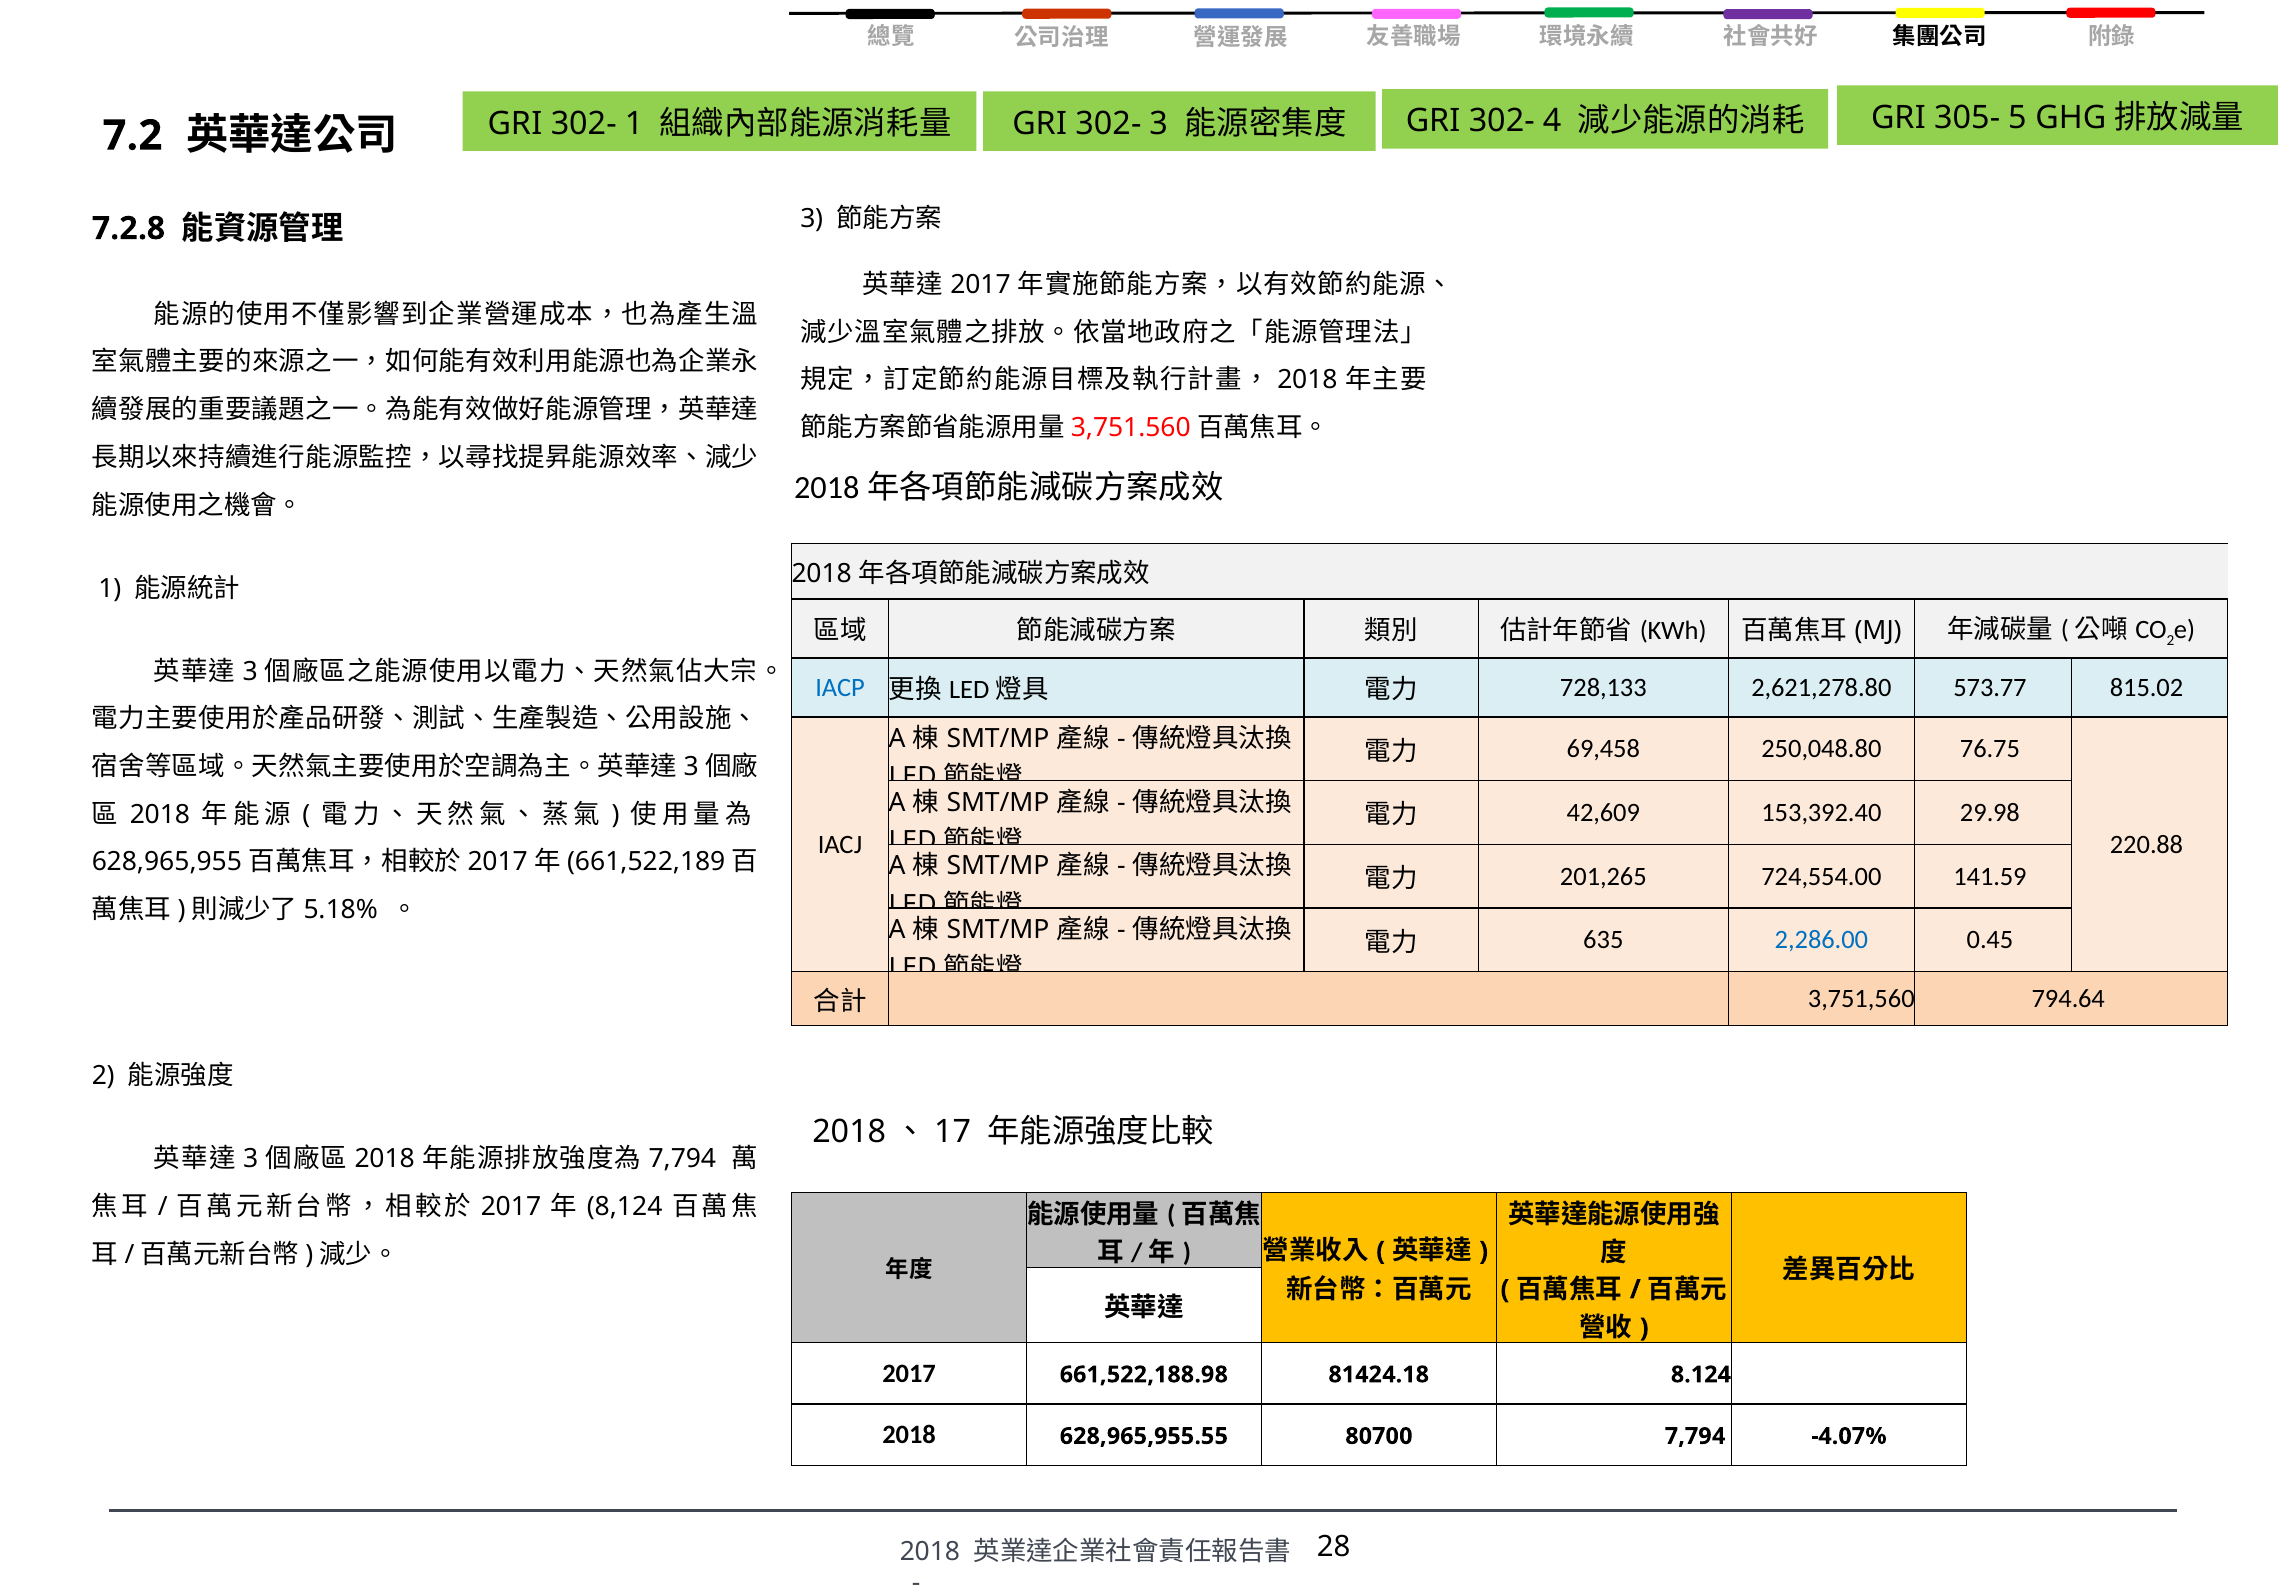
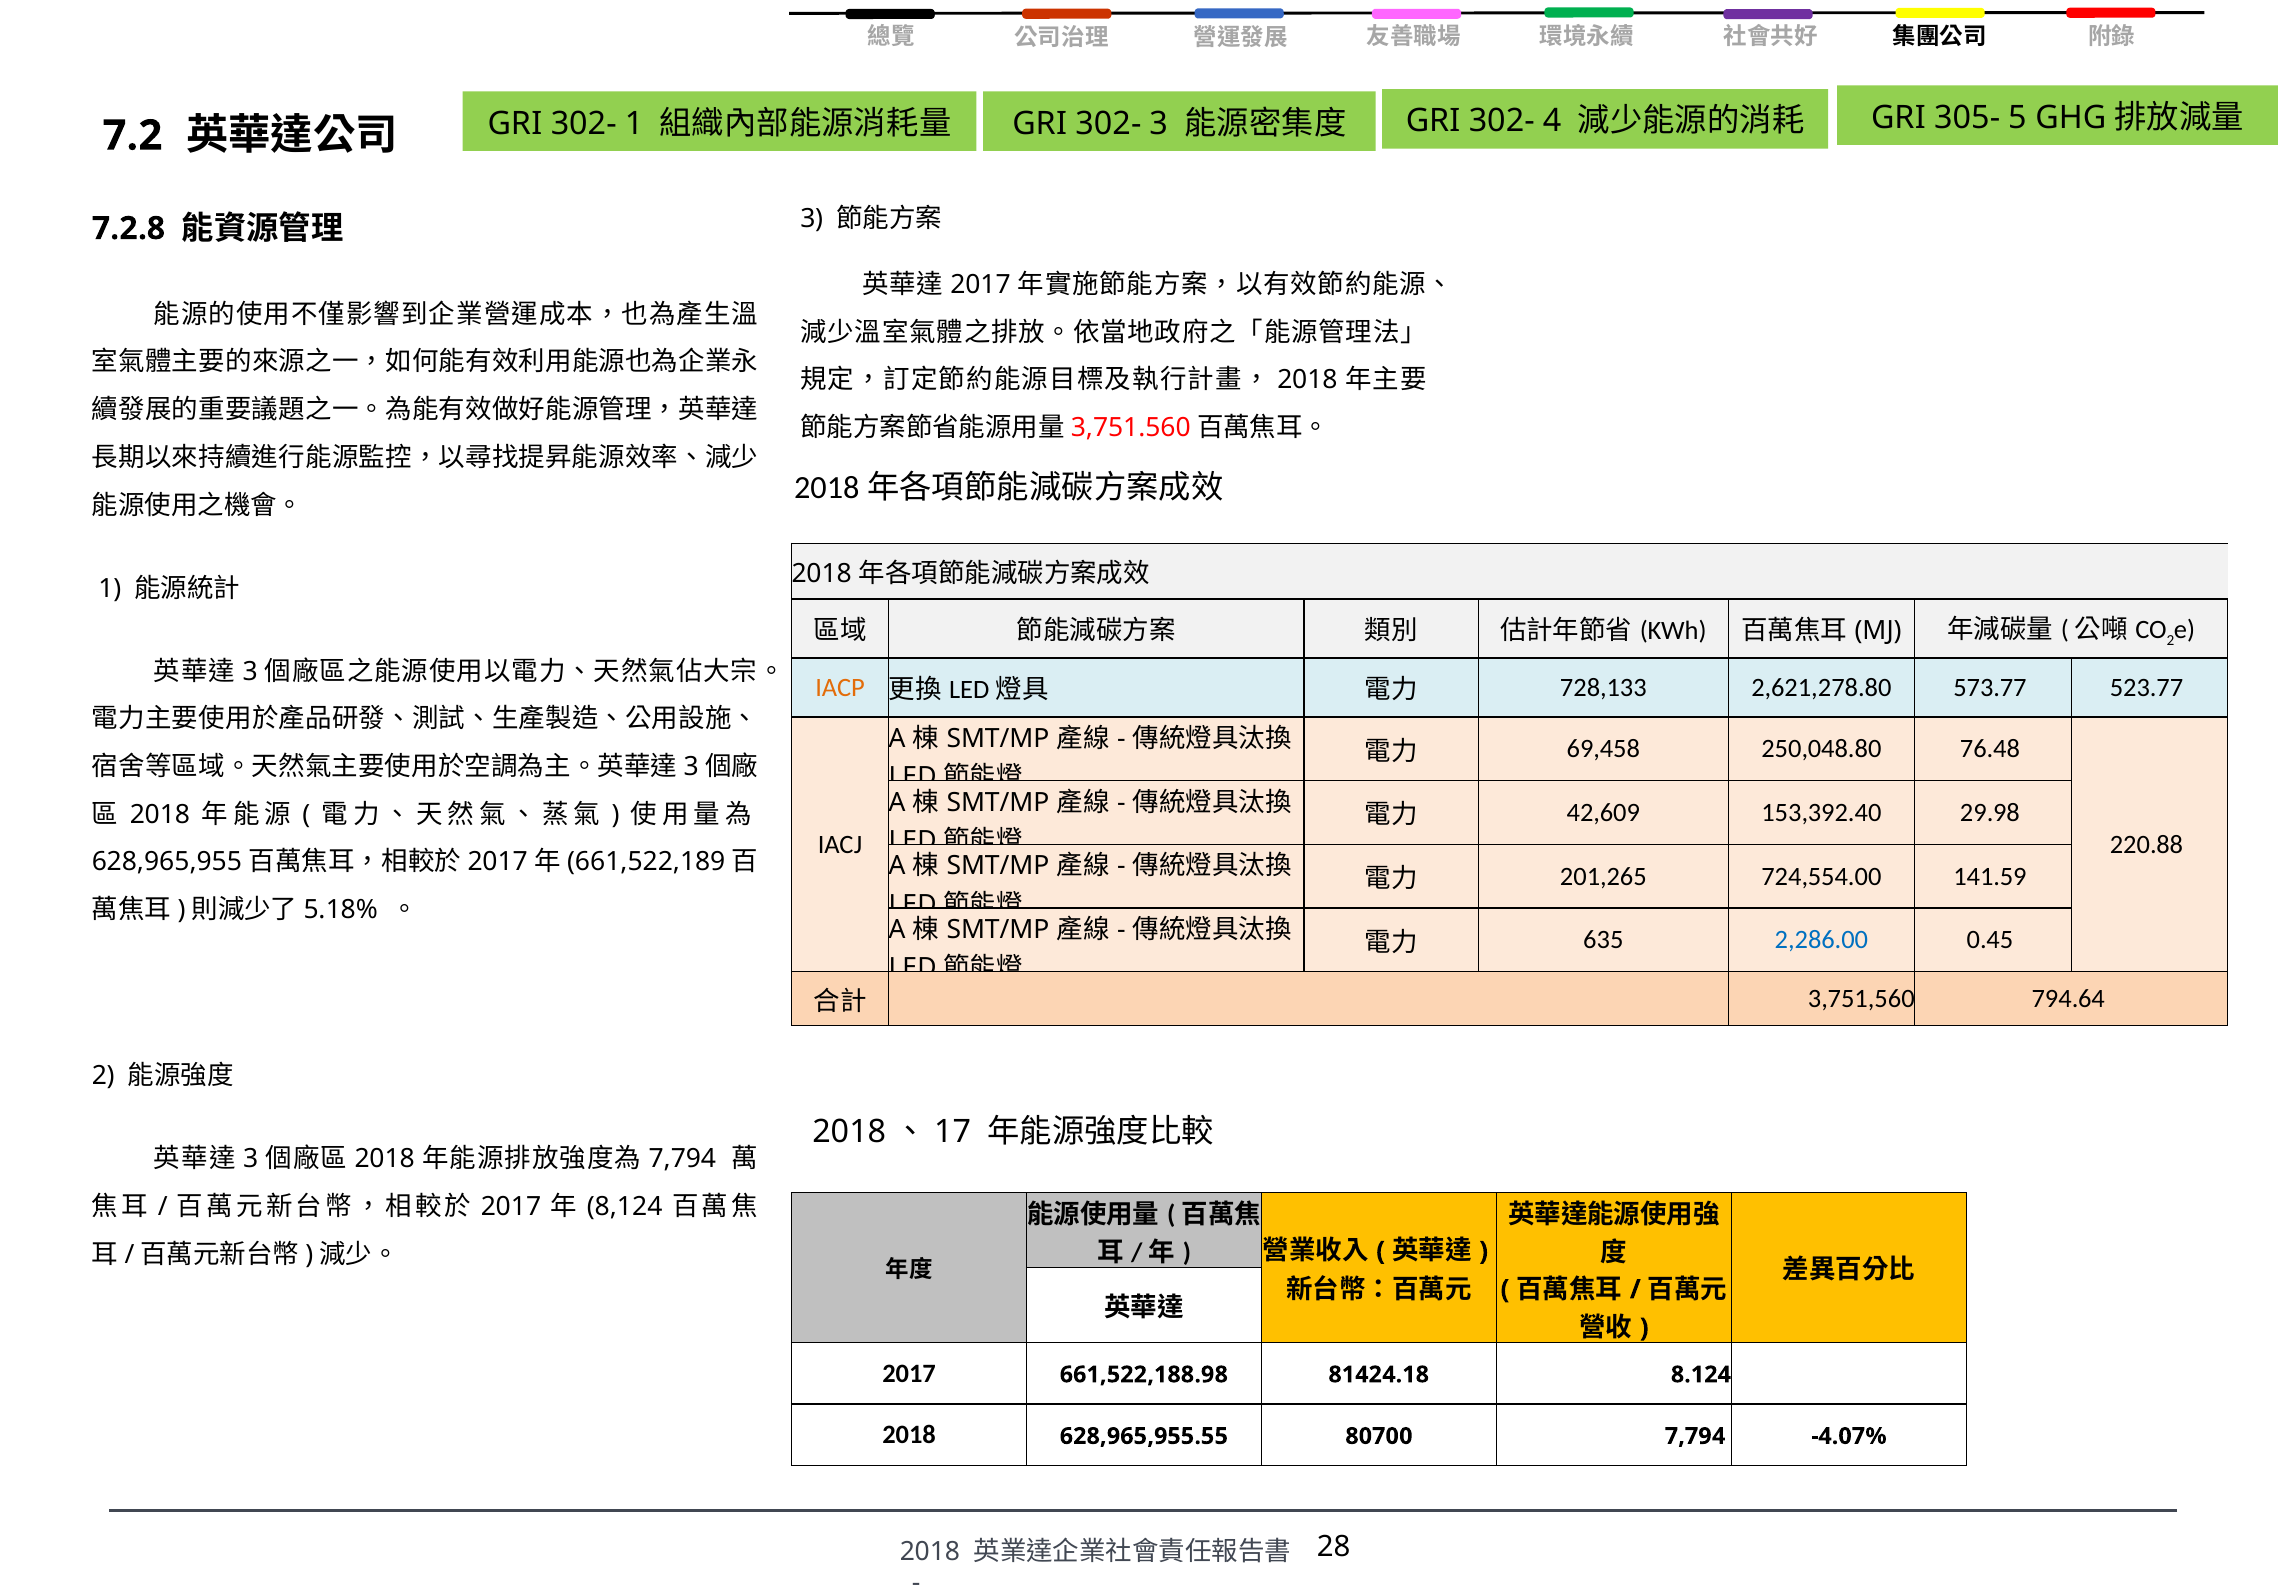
IACP colour: blue -> orange (840, 688)
815.02: 815.02 -> 523.77 (2147, 688)
76.75: 76.75 -> 76.48 (1990, 749)
